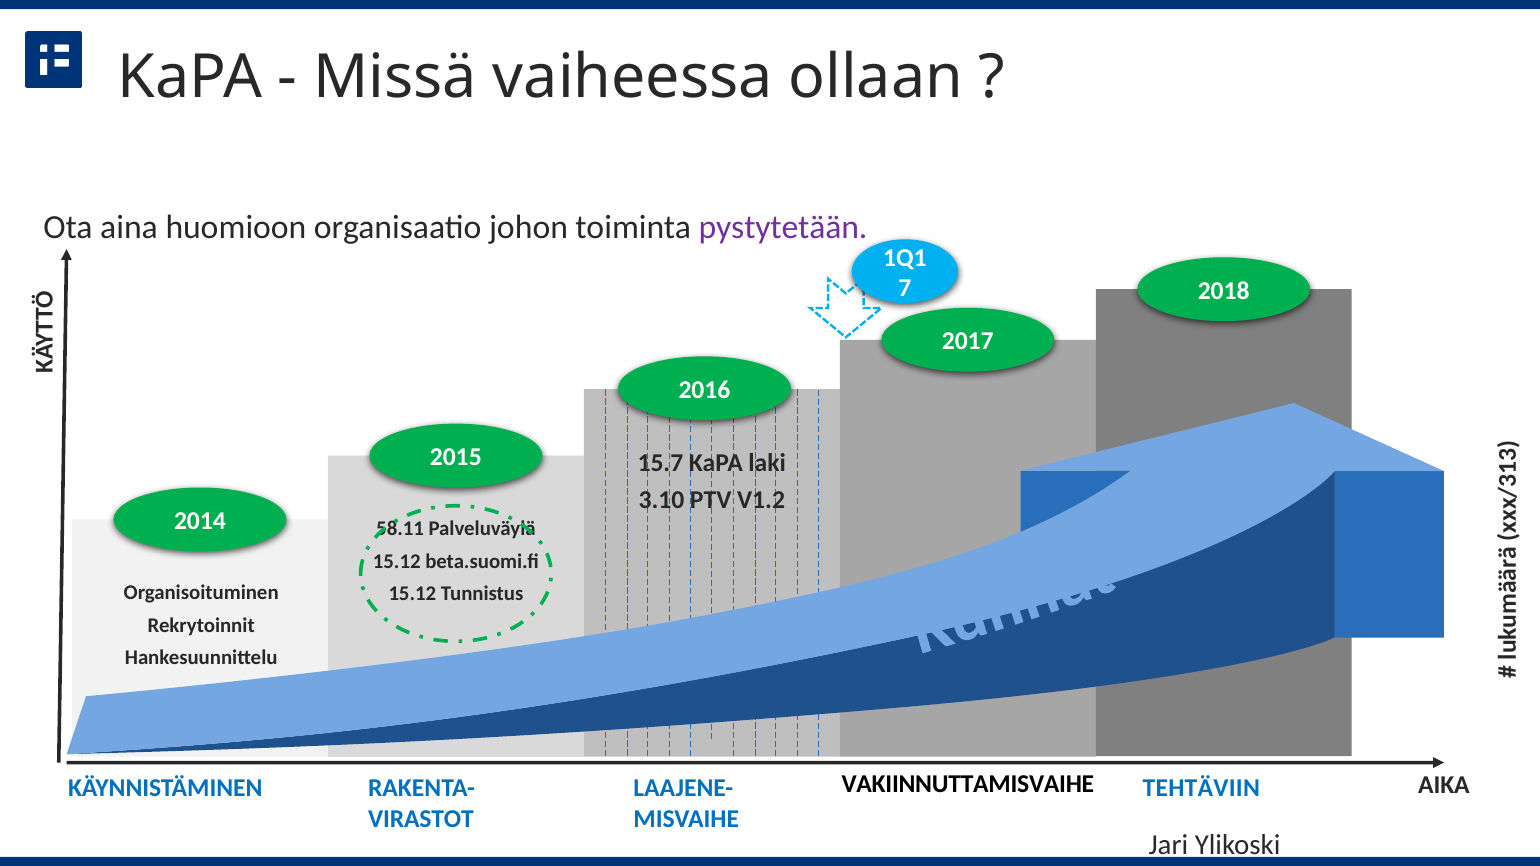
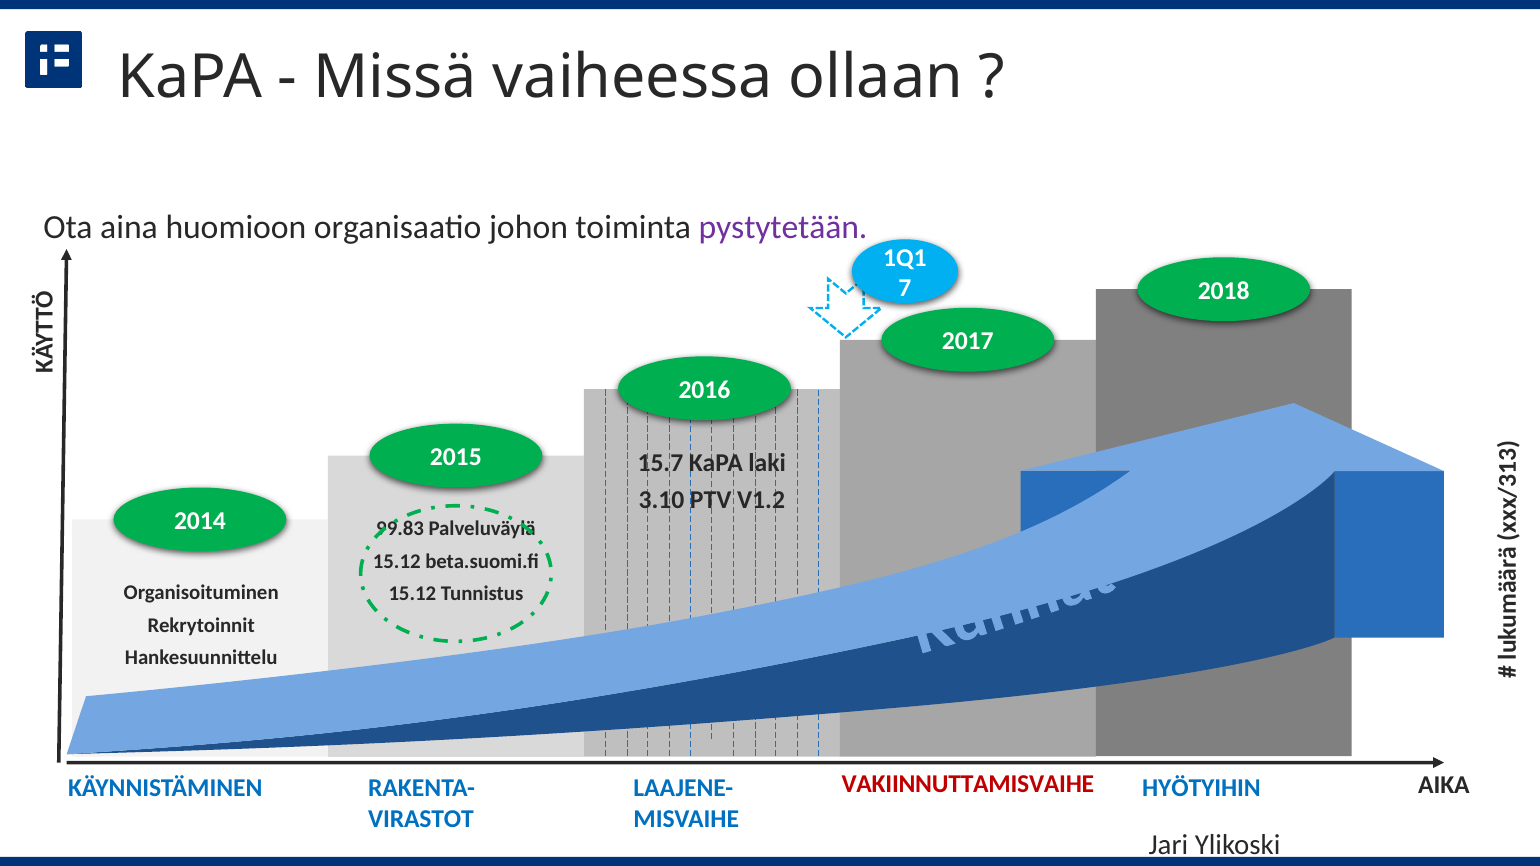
58.11: 58.11 -> 99.83 (400, 529)
VAKIINNUTTAMISVAIHE colour: black -> red (968, 784)
TEHTÄVIIN: TEHTÄVIIN -> HYÖTYIHIN (1201, 788)
